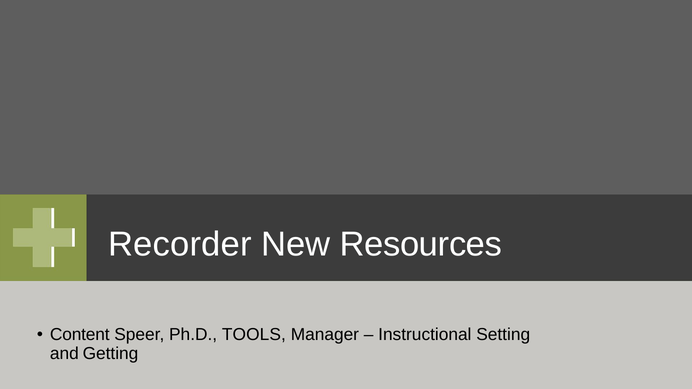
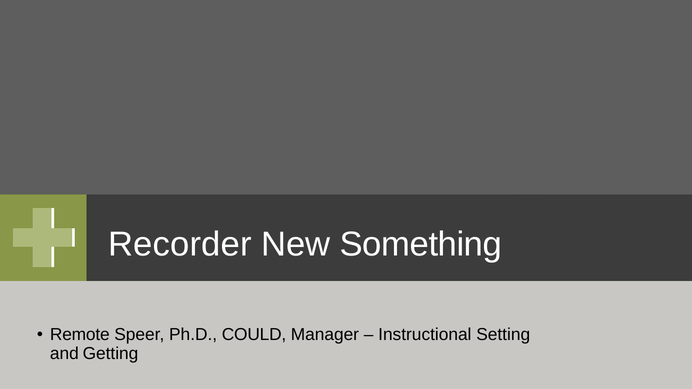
Resources: Resources -> Something (421, 244)
Content: Content -> Remote (80, 335)
TOOLS: TOOLS -> COULD (254, 335)
